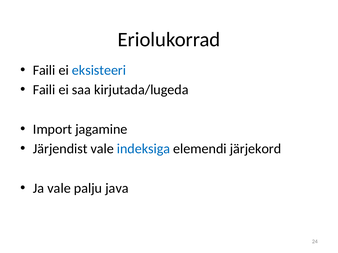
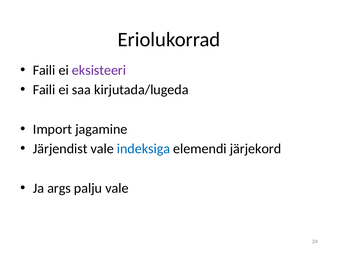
eksisteeri colour: blue -> purple (99, 70)
Ja vale: vale -> args (59, 189)
palju java: java -> vale (117, 189)
